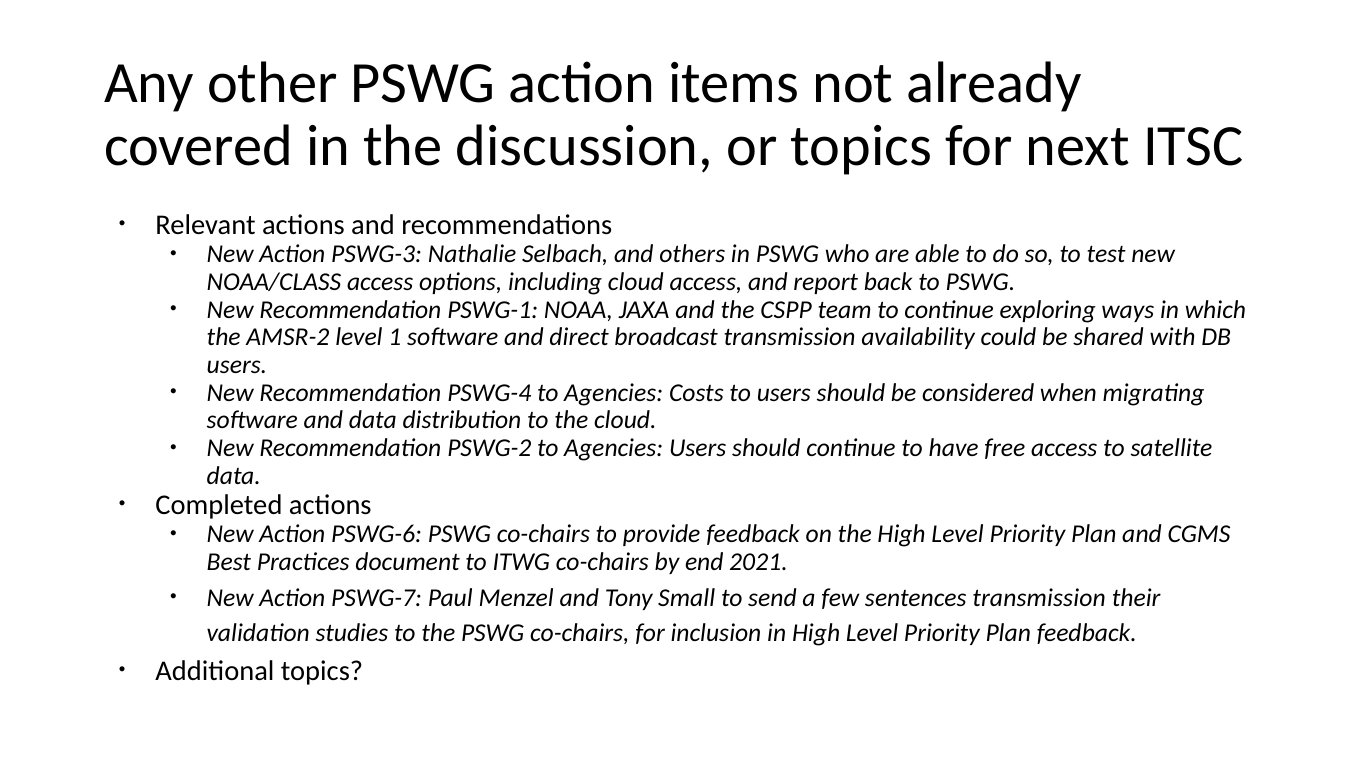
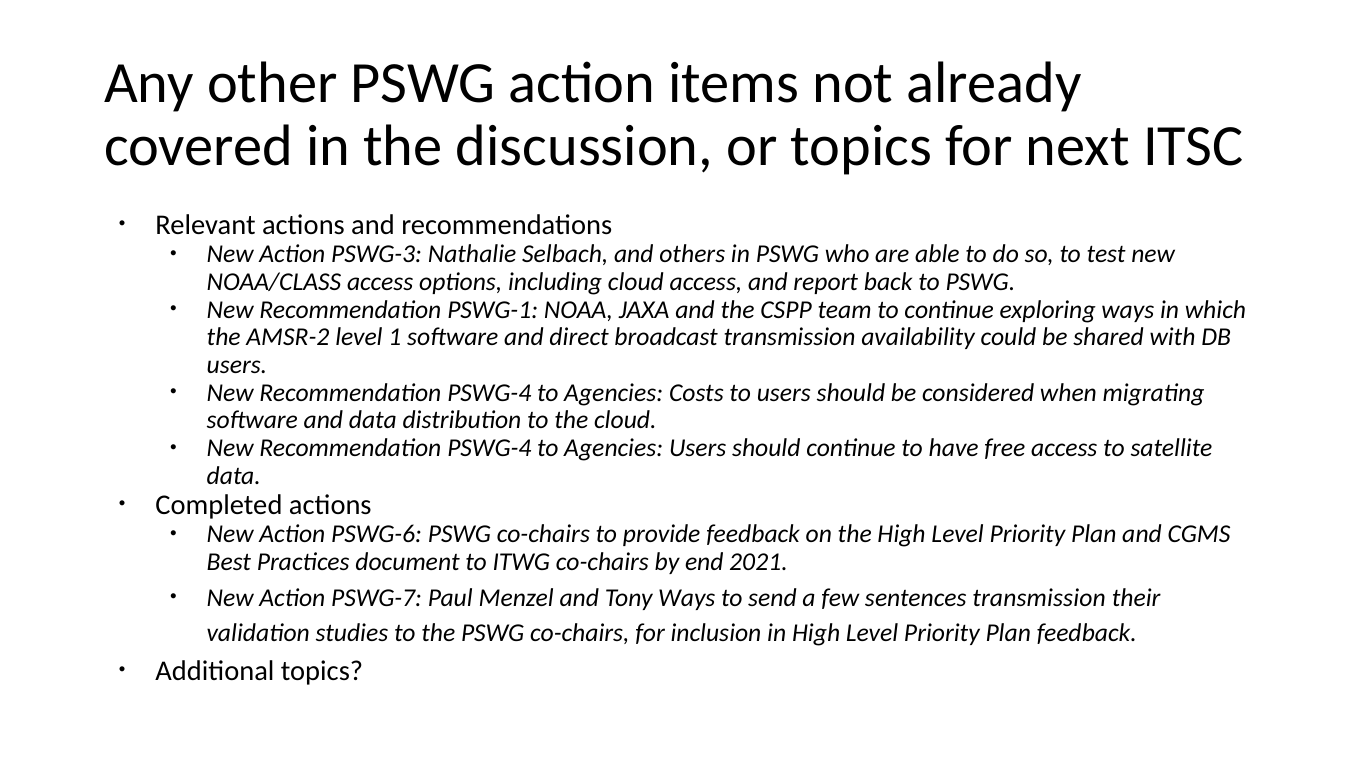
PSWG-2: PSWG-2 -> PSWG-4 (489, 448)
Tony Small: Small -> Ways (687, 598)
